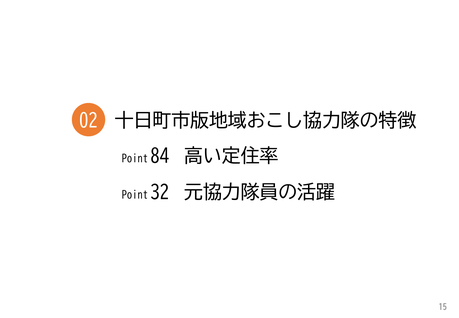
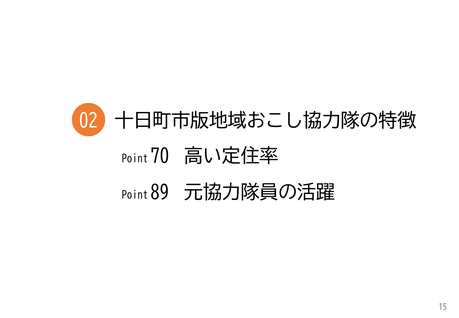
84: 84 -> 70 (160, 156)
32: 32 -> 89 (160, 192)
